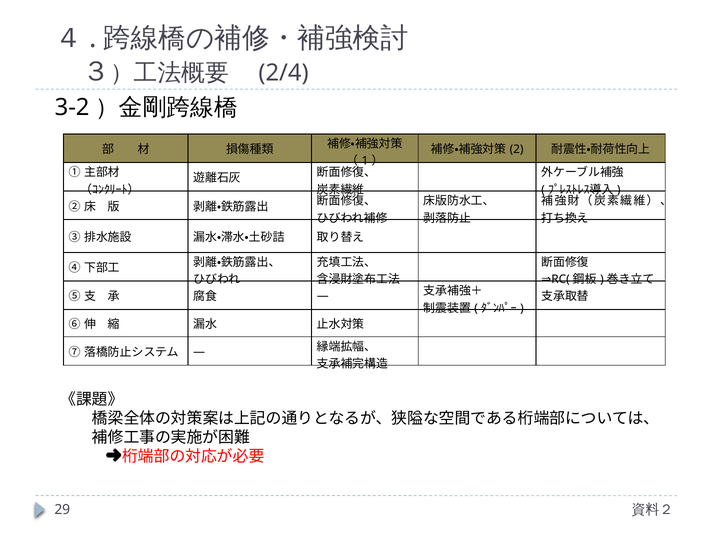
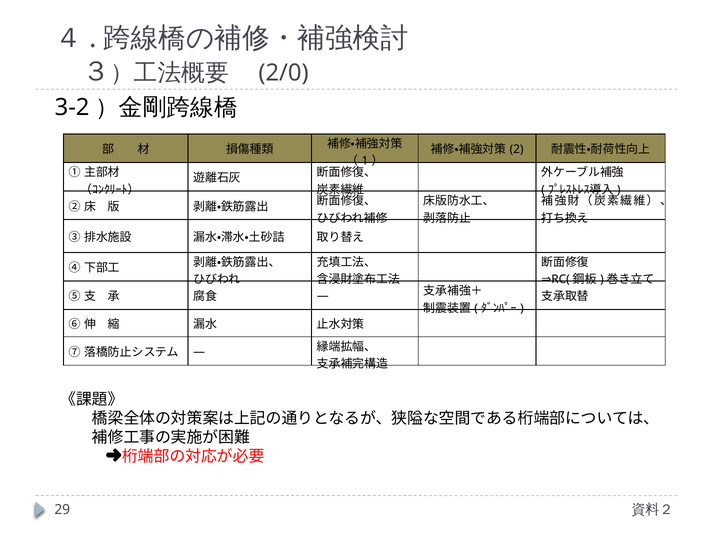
2/4: 2/4 -> 2/0 (284, 73)
